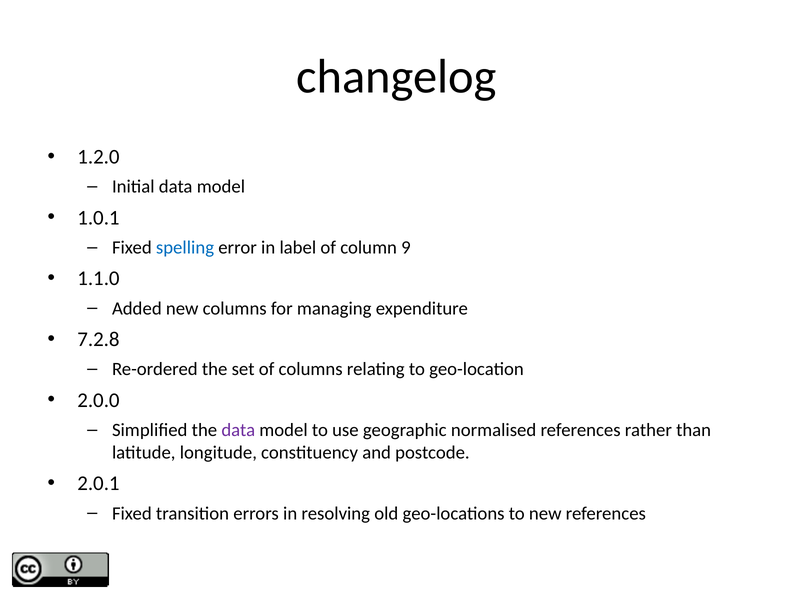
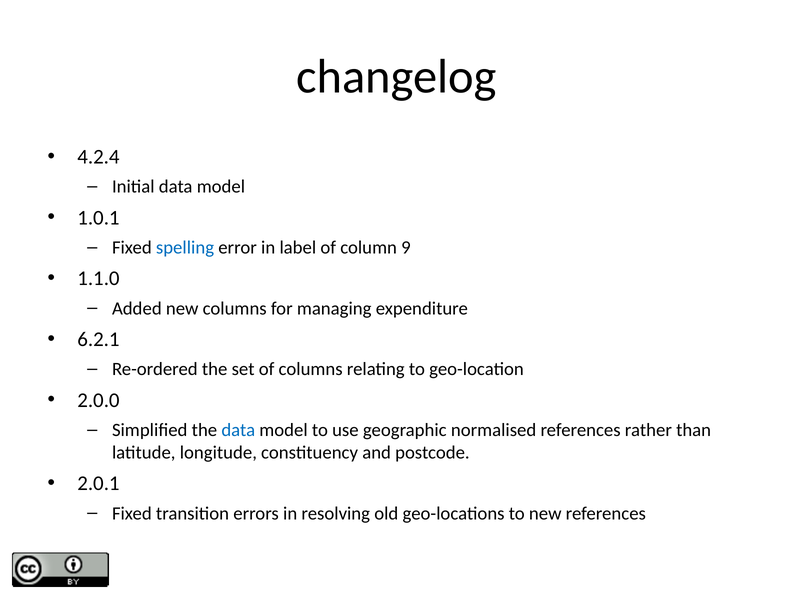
1.2.0: 1.2.0 -> 4.2.4 (98, 157)
7.2.8: 7.2.8 -> 6.2.1 (98, 339)
data colour: purple -> blue (238, 430)
